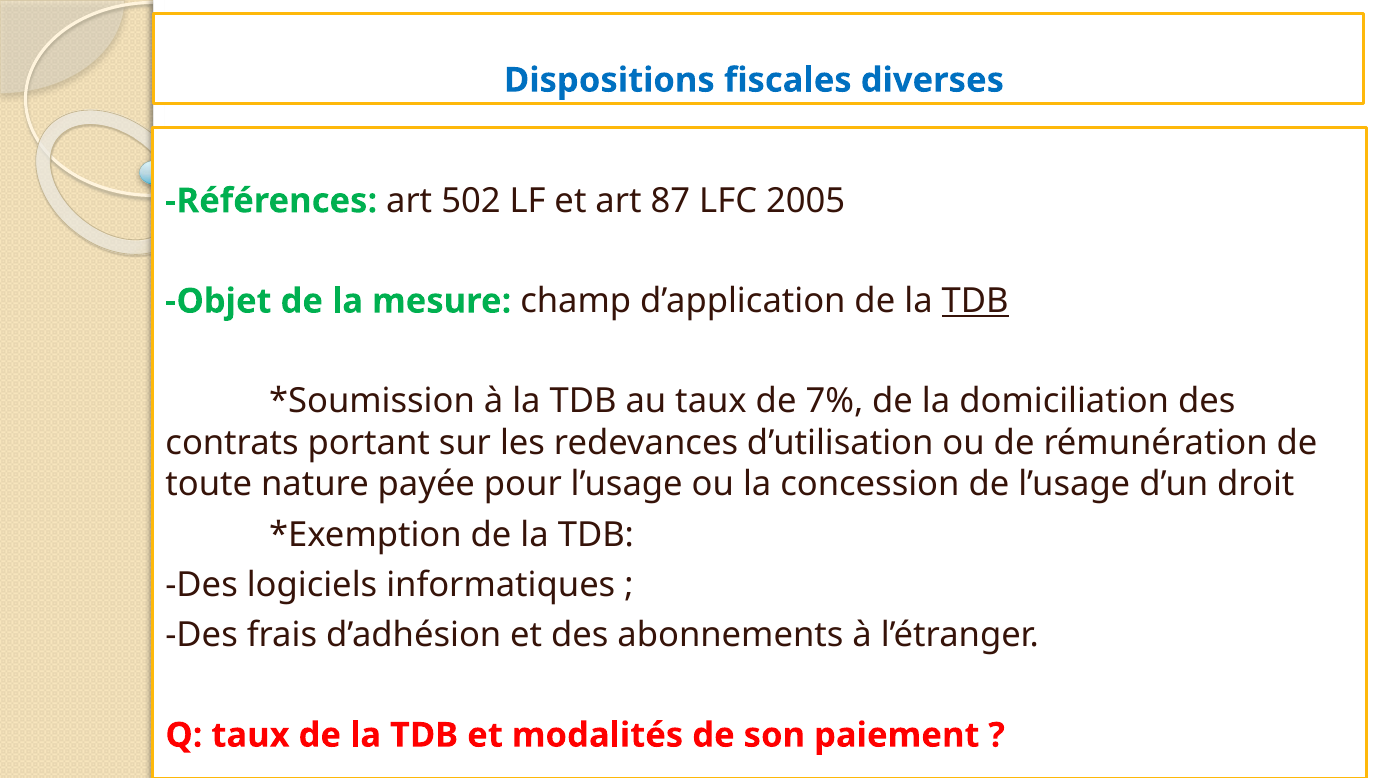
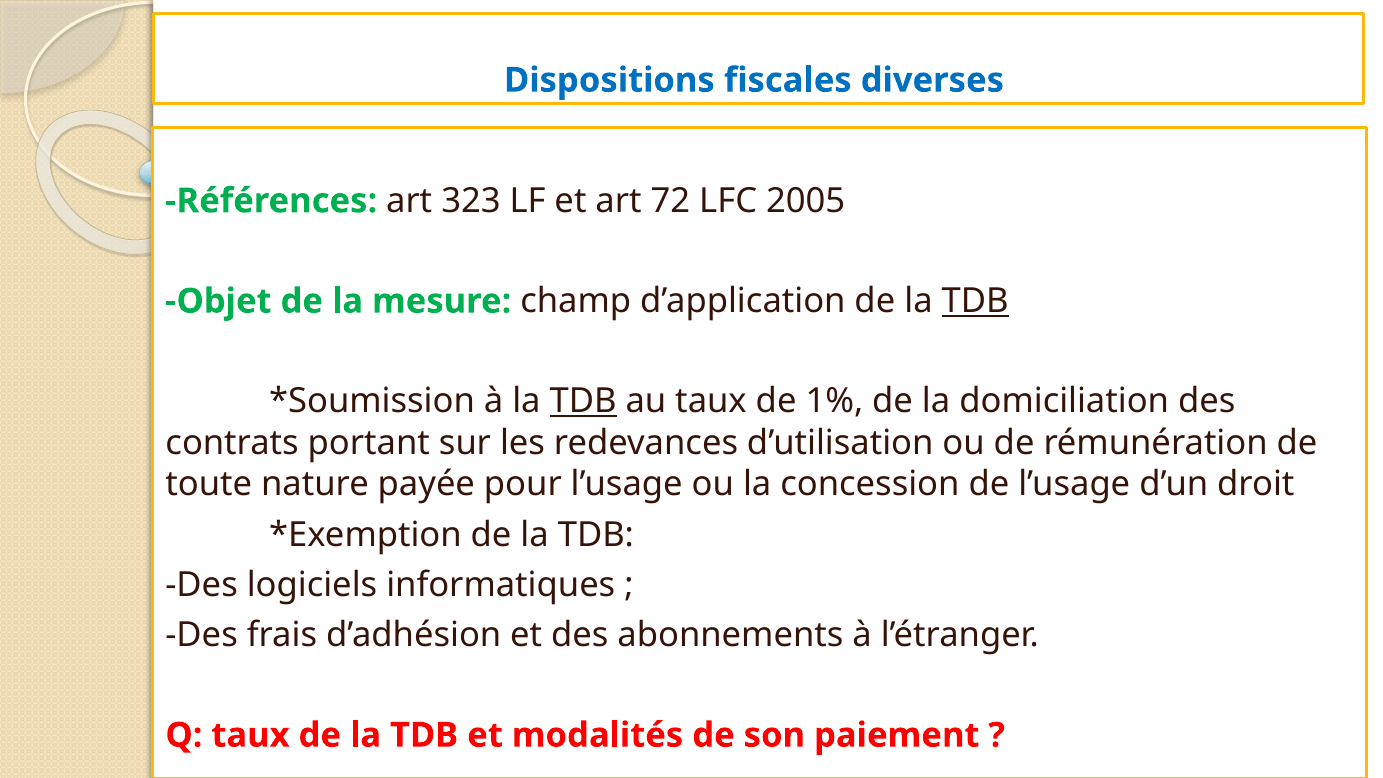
502: 502 -> 323 (471, 201)
87: 87 -> 72 (670, 201)
TDB underline: none -> present (583, 401)
7%: 7% -> 1% (834, 401)
